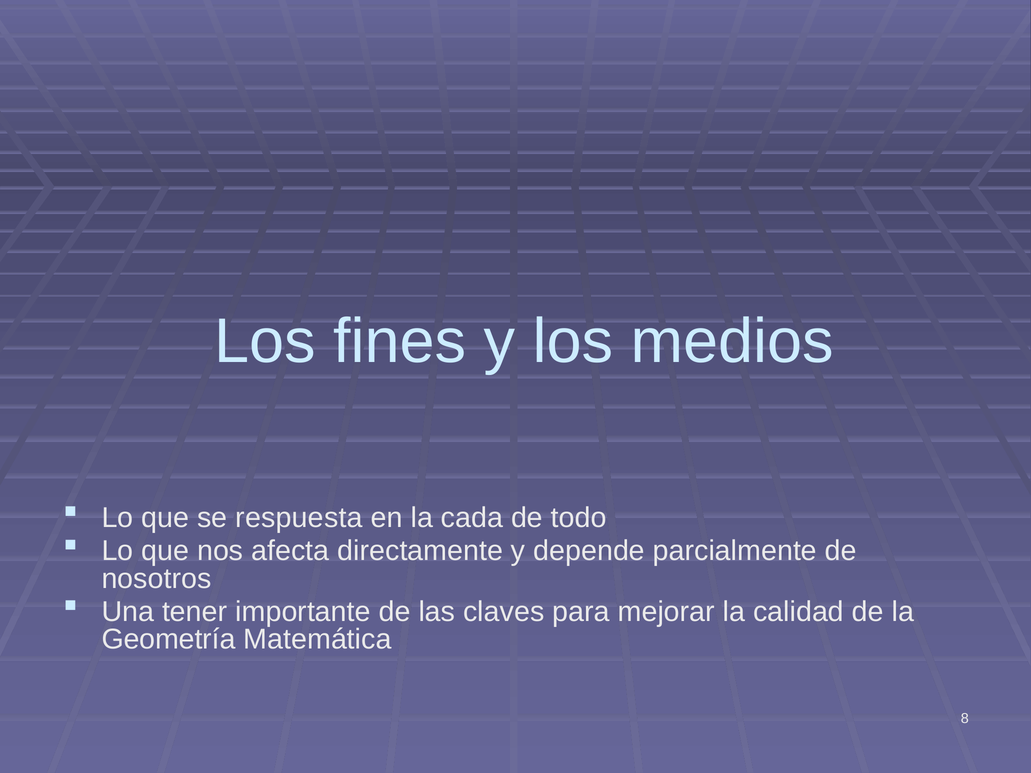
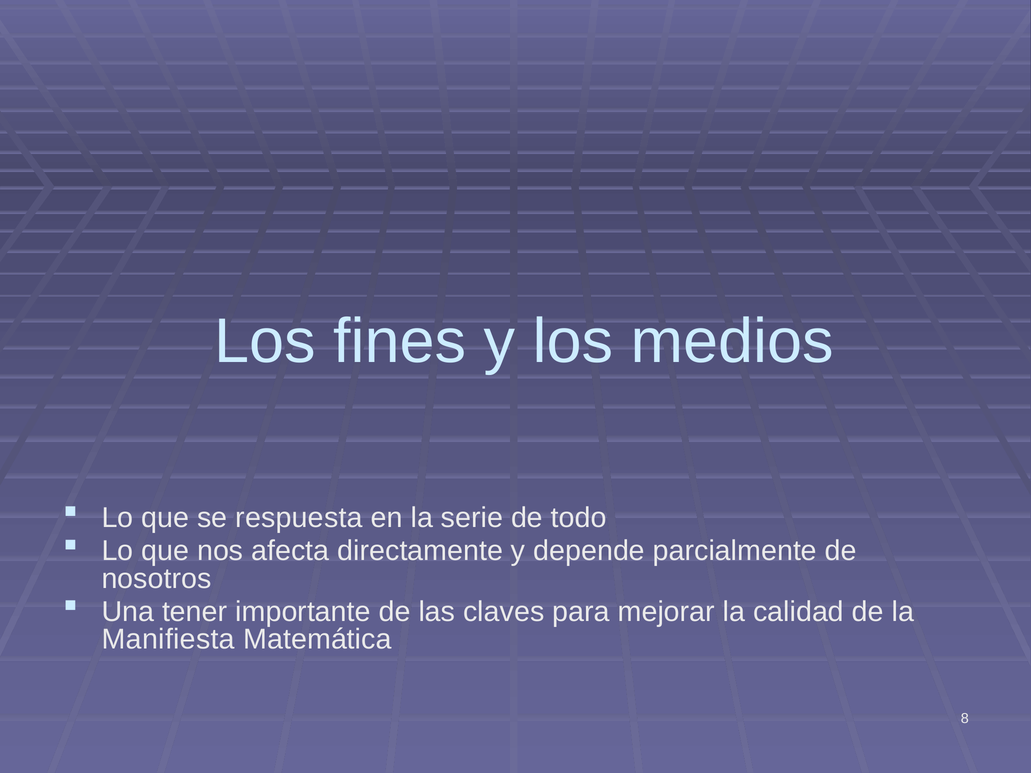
cada: cada -> serie (472, 518)
Geometría: Geometría -> Manifiesta (168, 640)
